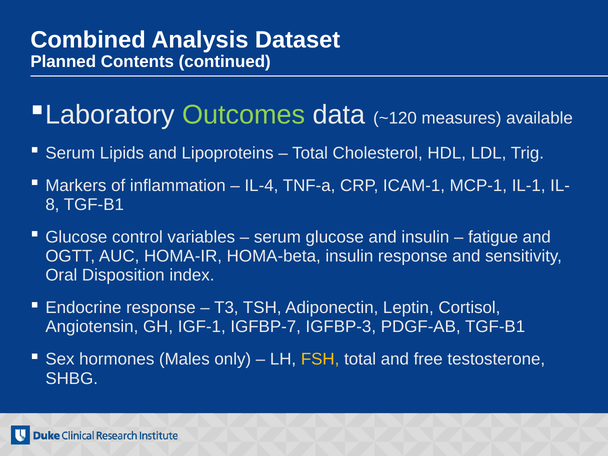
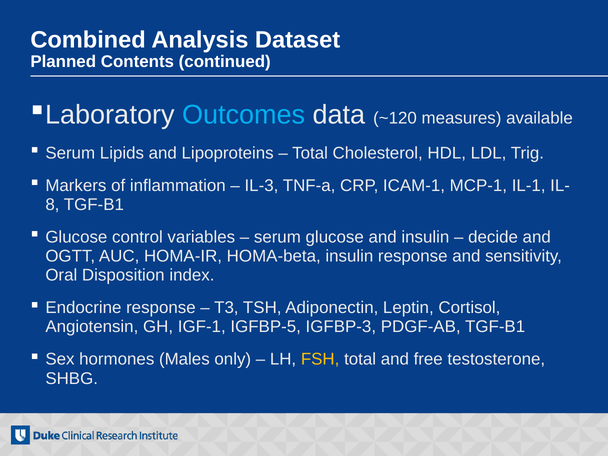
Outcomes colour: light green -> light blue (244, 115)
IL-4: IL-4 -> IL-3 (261, 186)
fatigue: fatigue -> decide (493, 237)
IGFBP-7: IGFBP-7 -> IGFBP-5 (266, 327)
